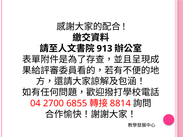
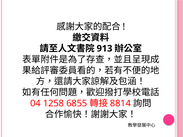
2700: 2700 -> 1258 (53, 104)
